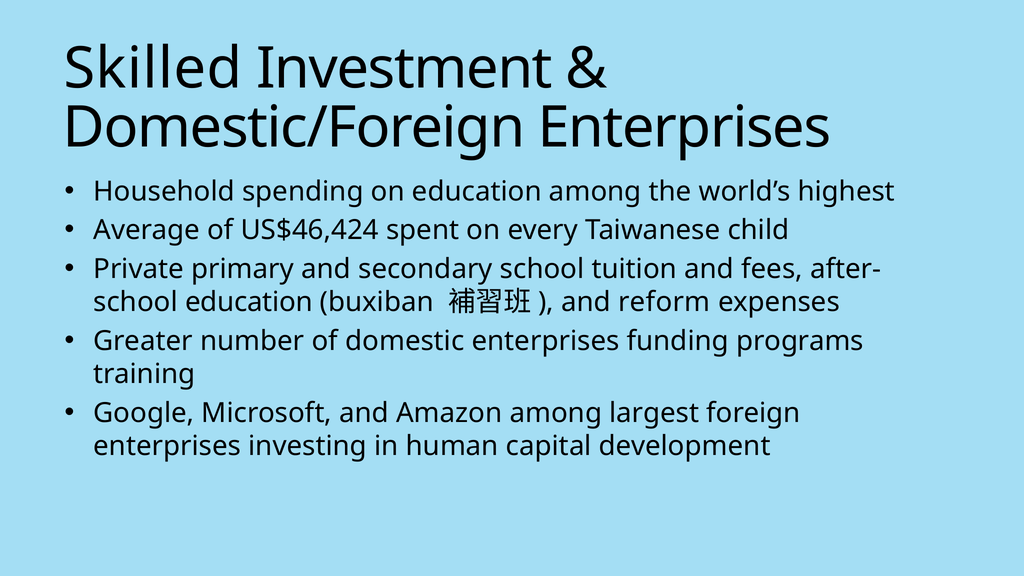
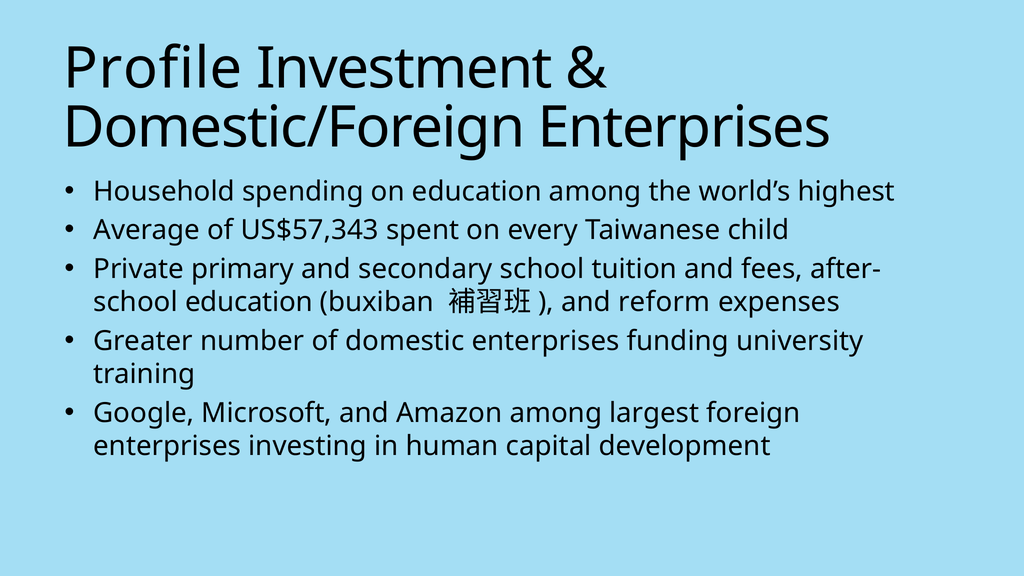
Skilled: Skilled -> Profile (153, 69)
US$46,424: US$46,424 -> US$57,343 (310, 230)
programs: programs -> university (800, 341)
